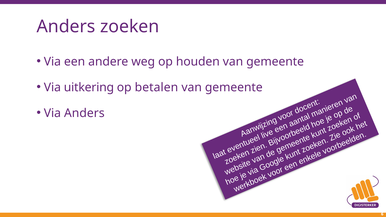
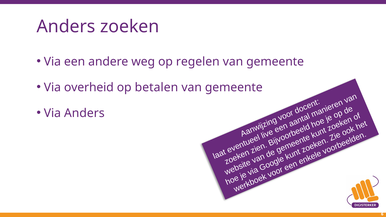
houden: houden -> regelen (198, 62)
uitkering: uitkering -> overheid (89, 87)
